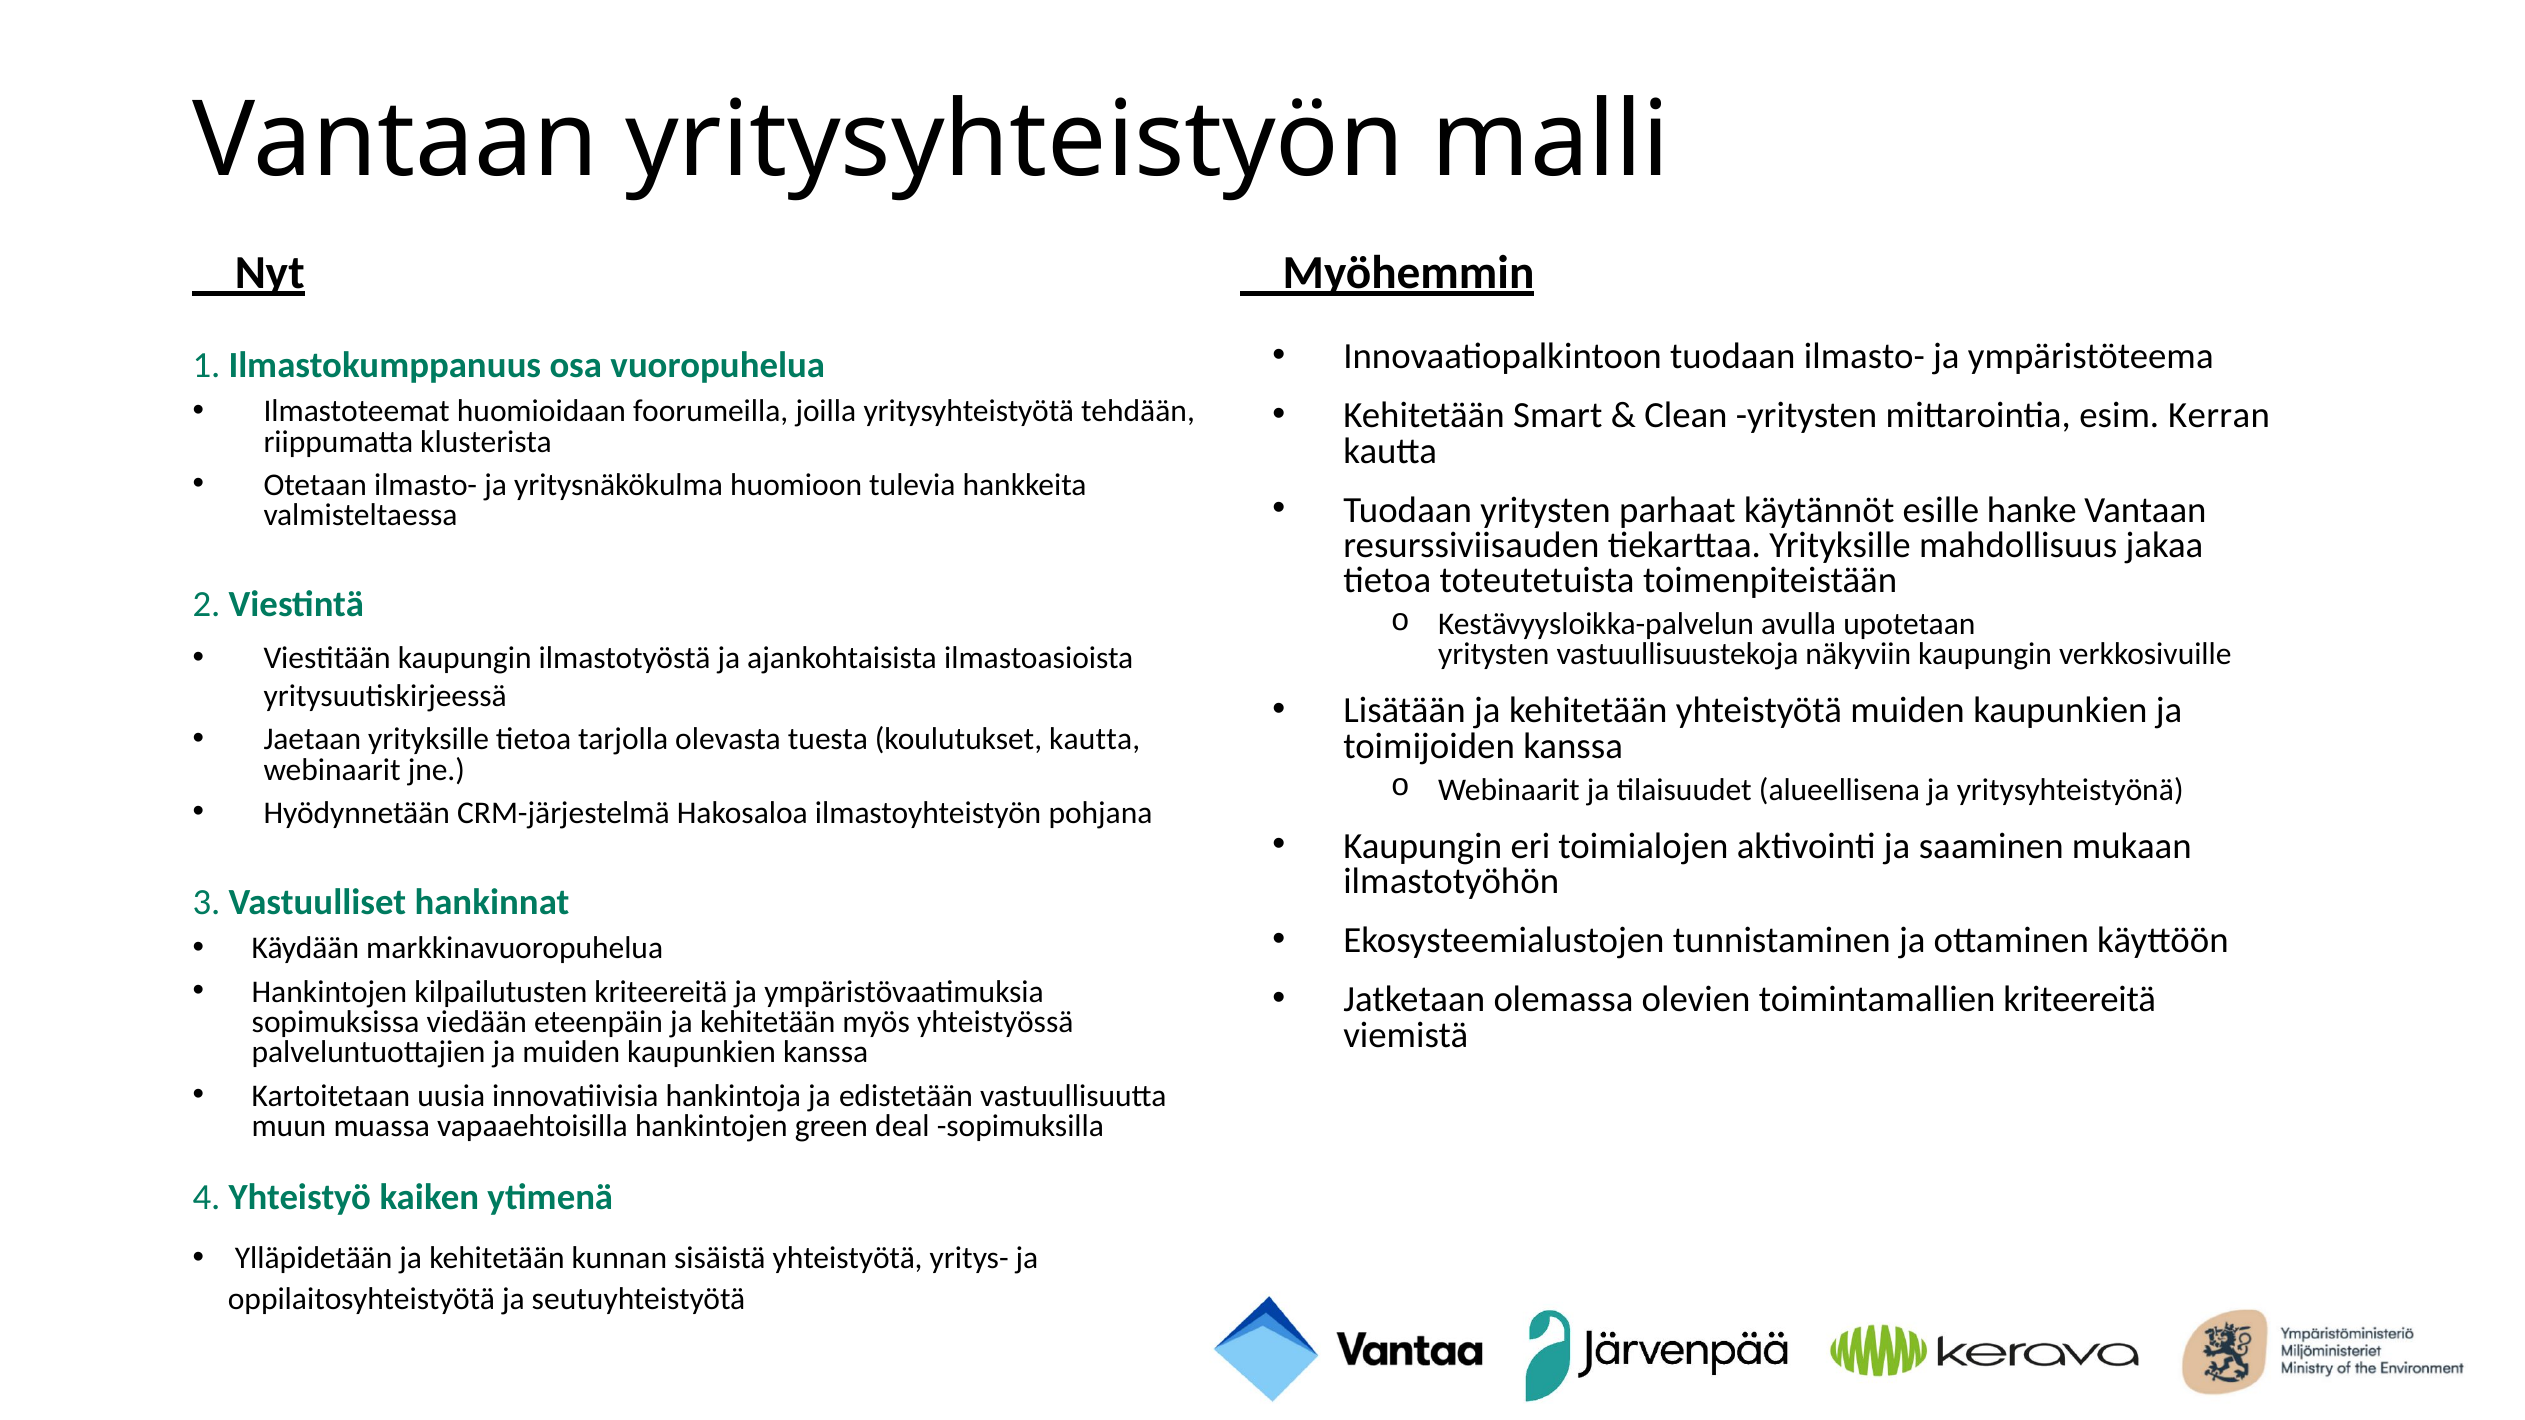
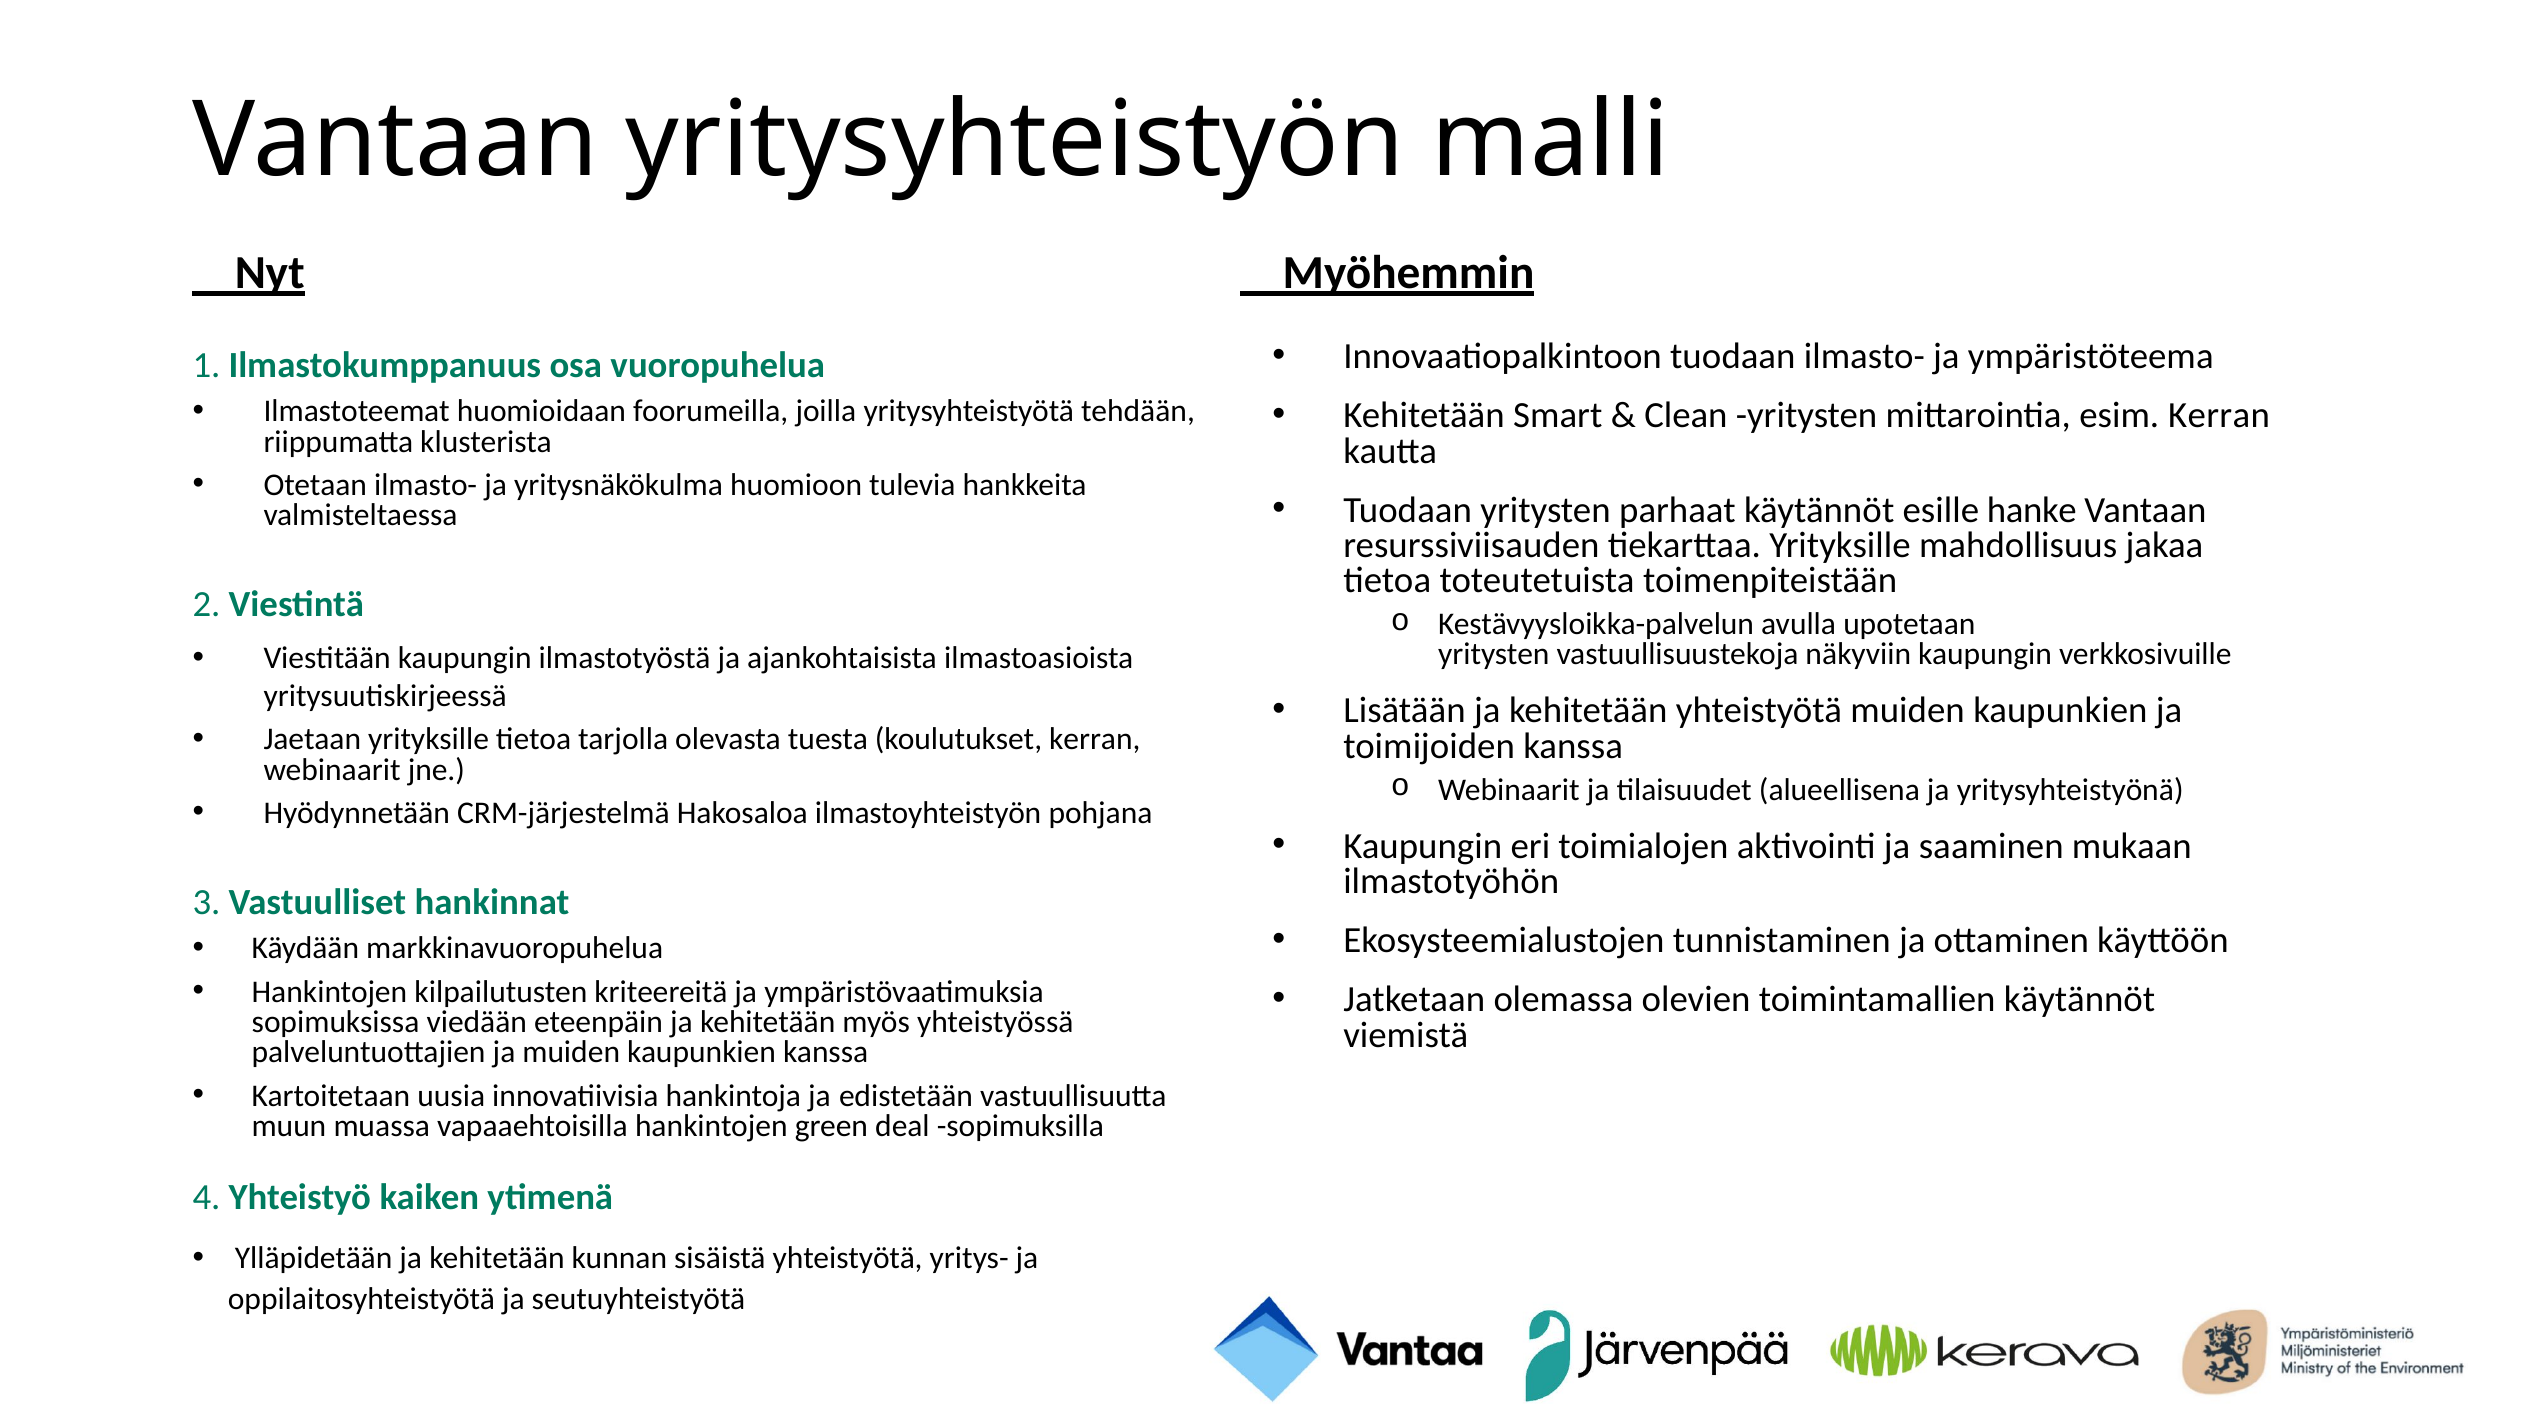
koulutukset kautta: kautta -> kerran (1095, 740)
toimintamallien kriteereitä: kriteereitä -> käytännöt (2080, 1000)
